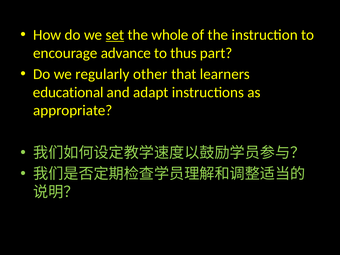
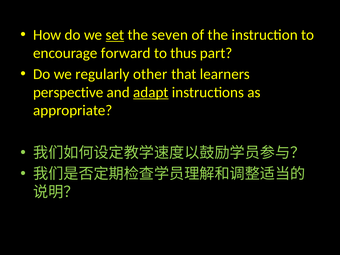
whole: whole -> seven (170, 35)
advance: advance -> forward (126, 53)
educational: educational -> perspective (68, 92)
adapt underline: none -> present (151, 92)
